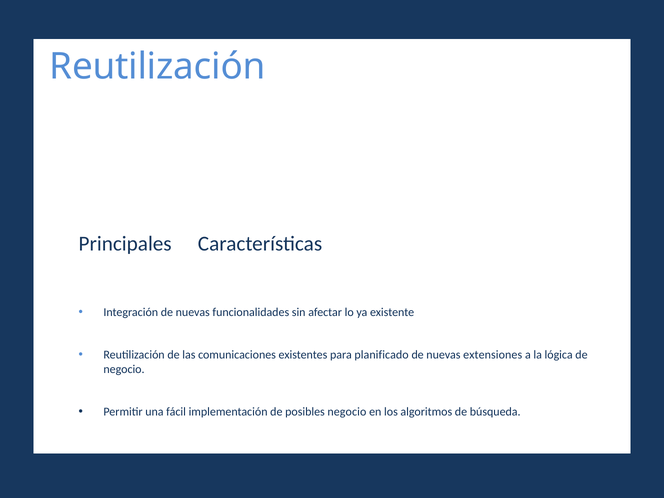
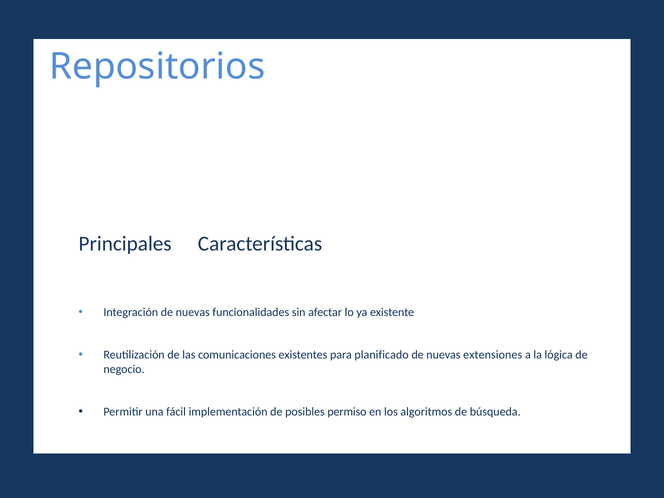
Reutilización: Reutilización -> Repositorios (157, 67)
posibles negocio: negocio -> permiso (347, 412)
